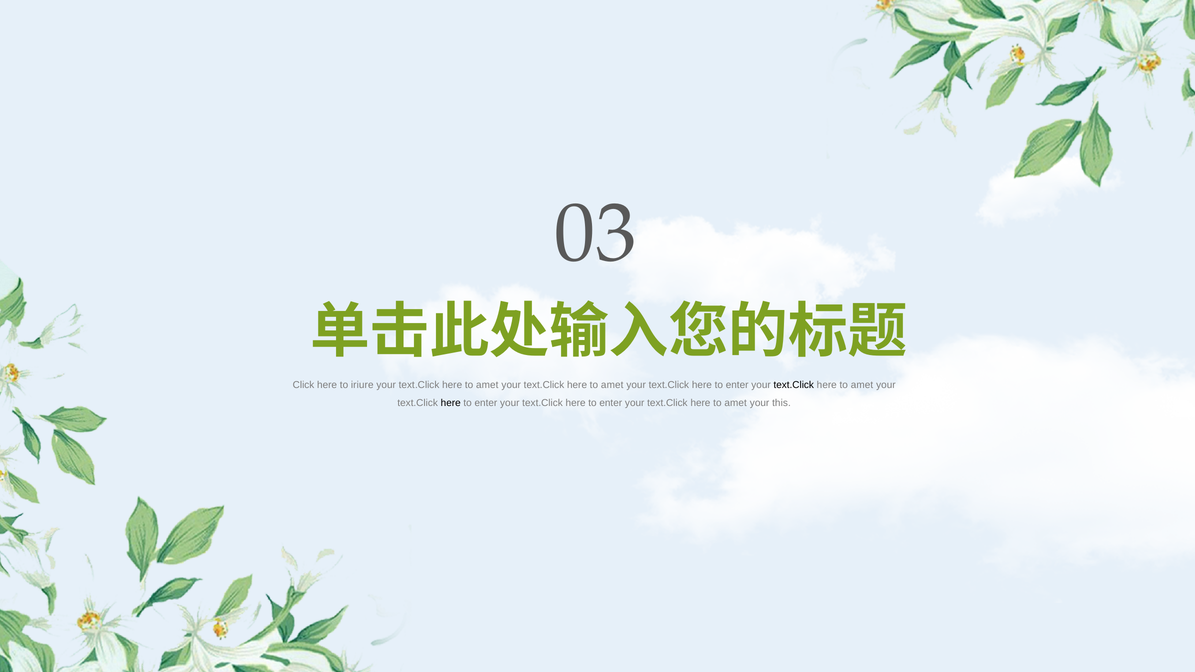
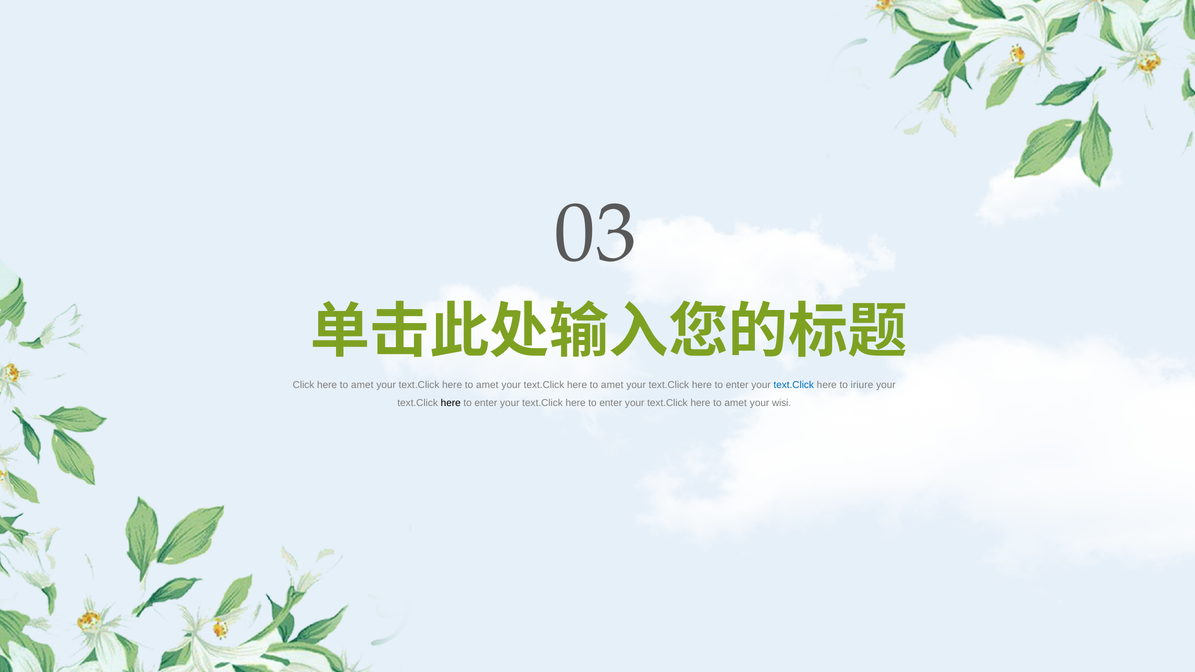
Click here to iriure: iriure -> amet (362, 385)
text.Click colour: black -> blue (794, 385)
amet: amet -> iriure (862, 385)
this: this -> wisi (782, 403)
